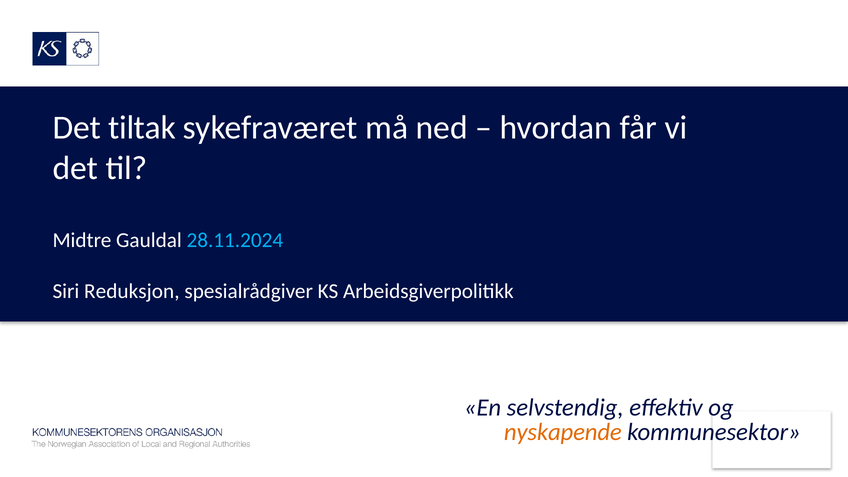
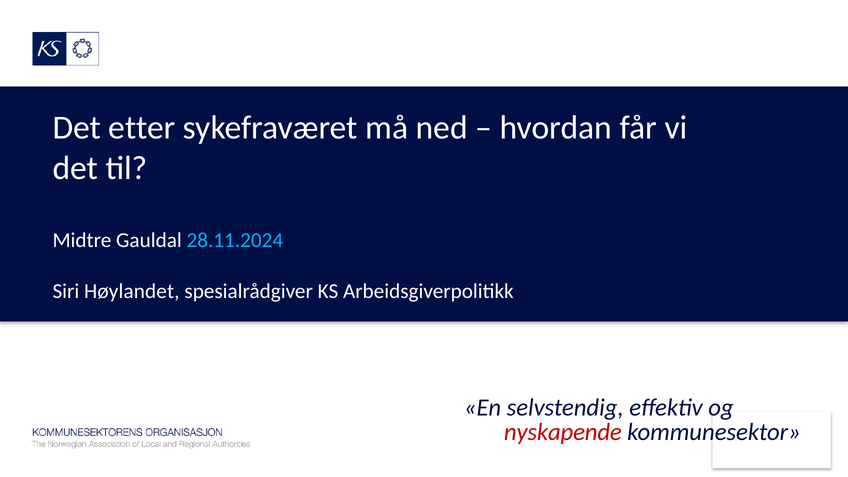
tiltak: tiltak -> etter (142, 128)
Reduksjon: Reduksjon -> Høylandet (132, 291)
nyskapende colour: orange -> red (563, 432)
